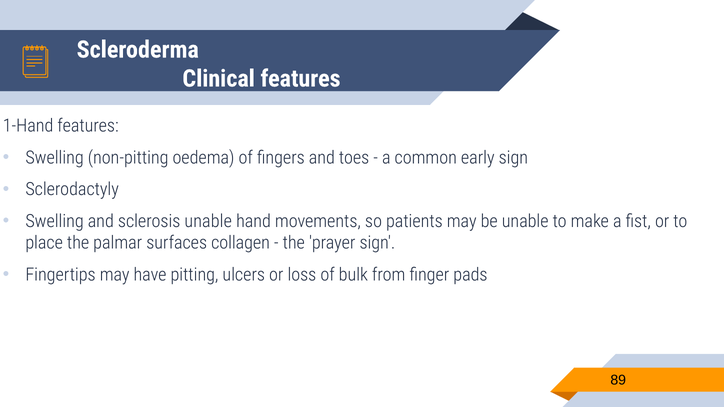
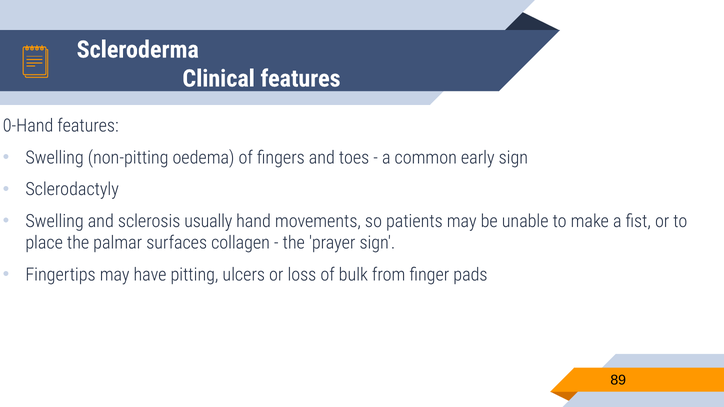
1-Hand: 1-Hand -> 0-Hand (28, 126)
sclerosis unable: unable -> usually (208, 221)
